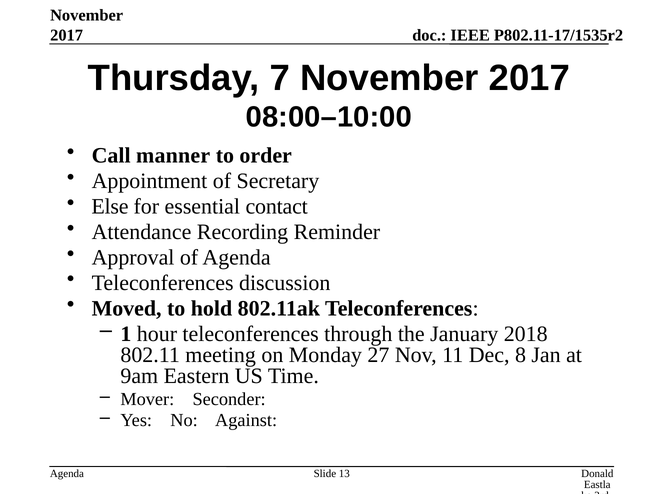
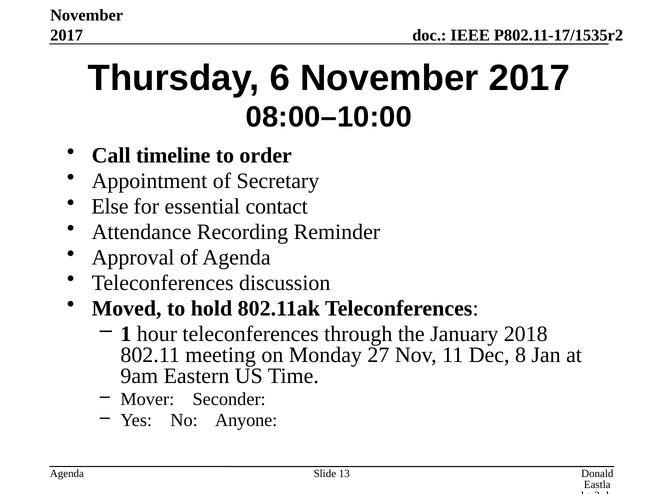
7: 7 -> 6 (280, 78)
manner: manner -> timeline (173, 155)
Against: Against -> Anyone (246, 420)
